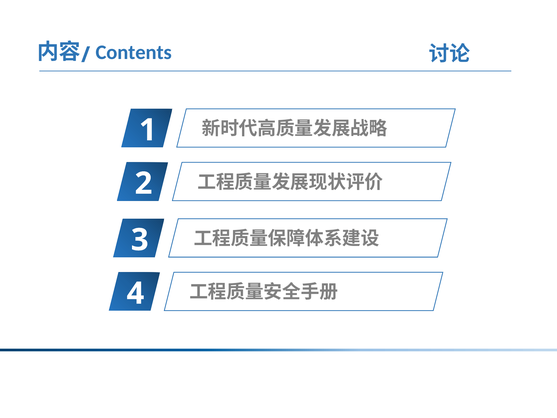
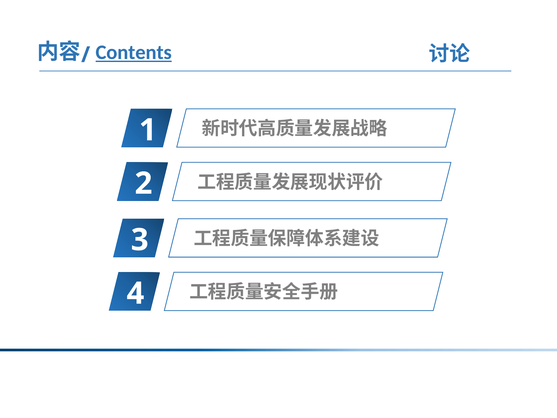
Contents underline: none -> present (134, 52)
